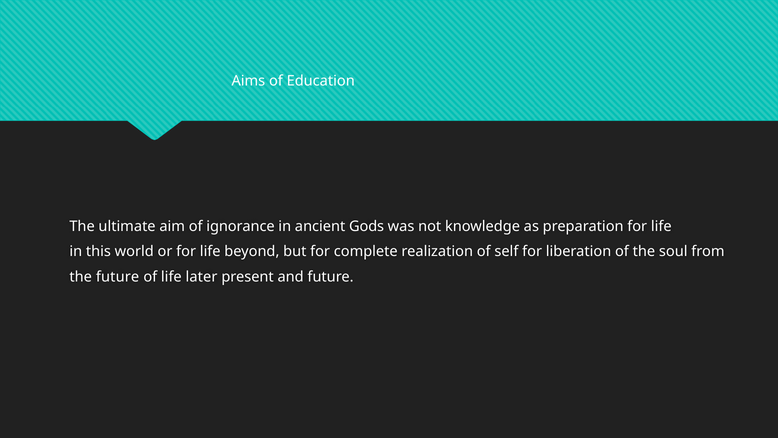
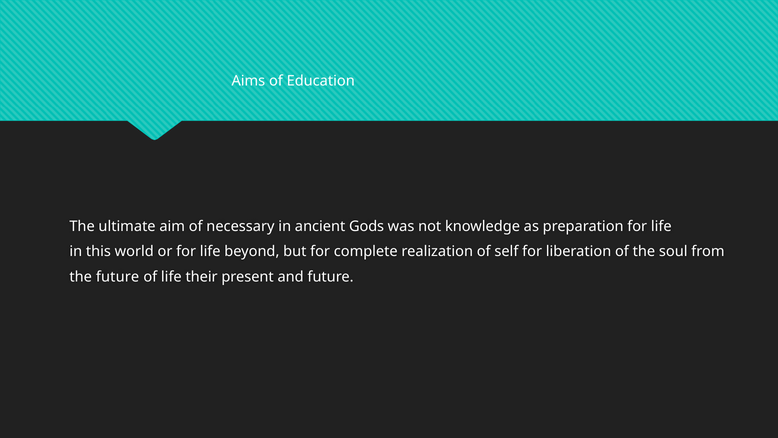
ignorance: ignorance -> necessary (240, 226)
later: later -> their (202, 277)
